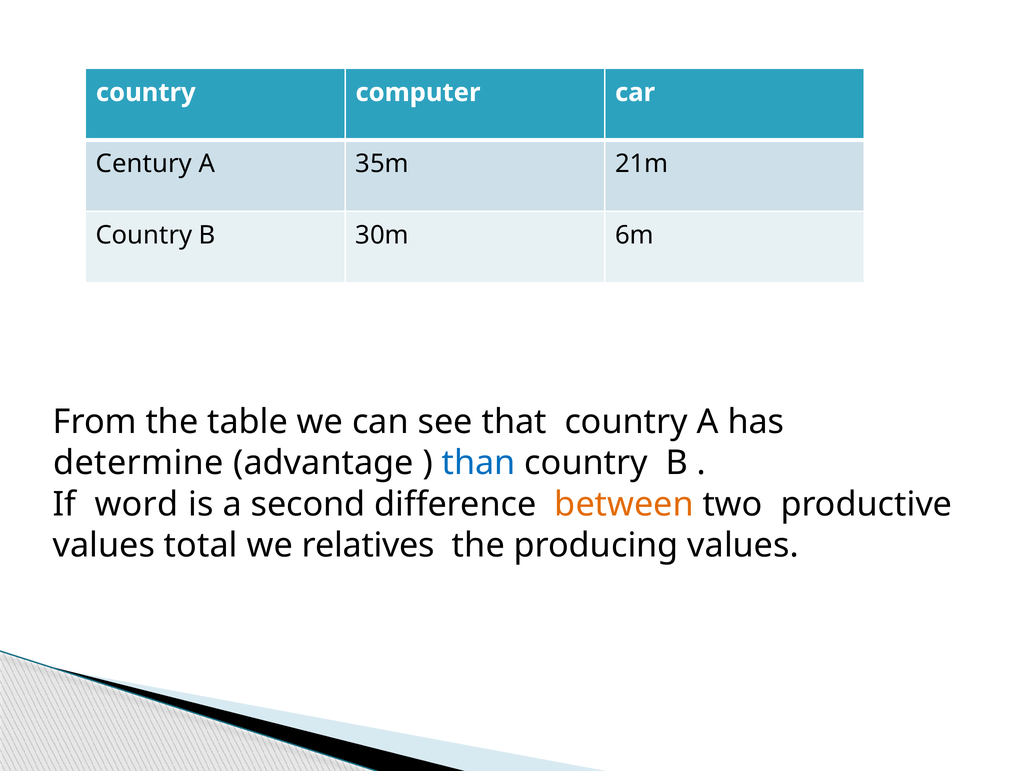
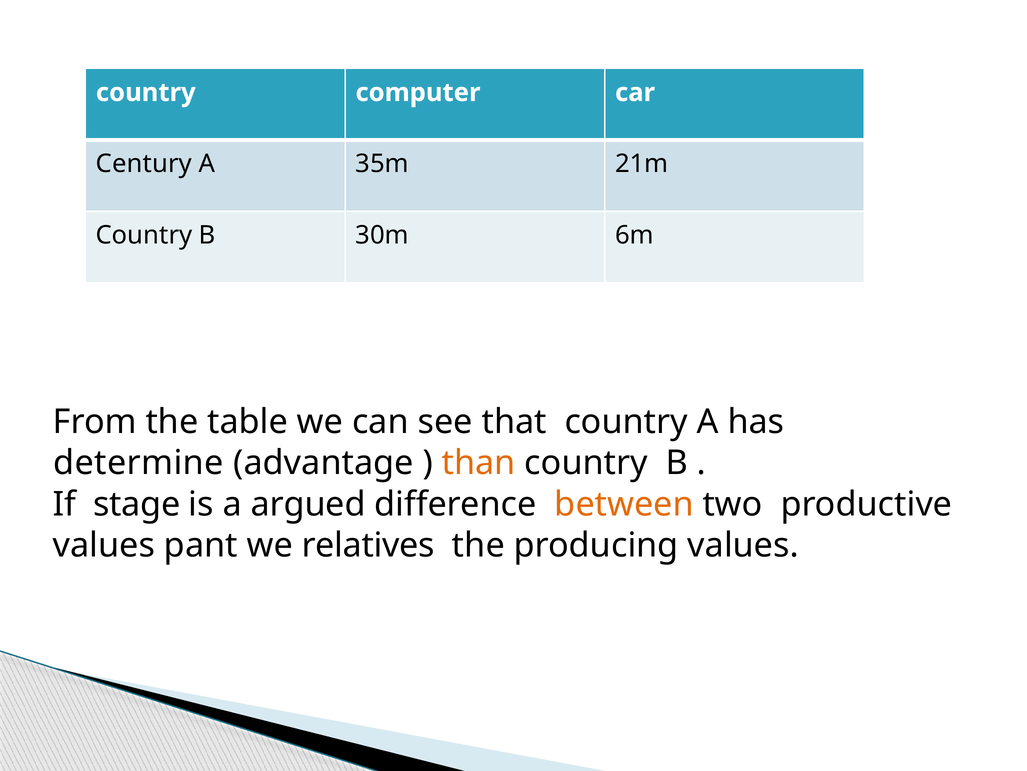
than colour: blue -> orange (479, 463)
word: word -> stage (137, 504)
second: second -> argued (308, 504)
total: total -> pant (201, 545)
